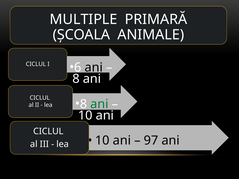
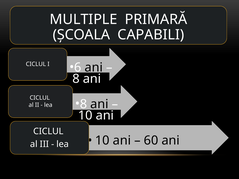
ANIMALE: ANIMALE -> CAPABILI (151, 35)
ani colour: green -> black (99, 104)
97: 97 -> 60 (151, 141)
